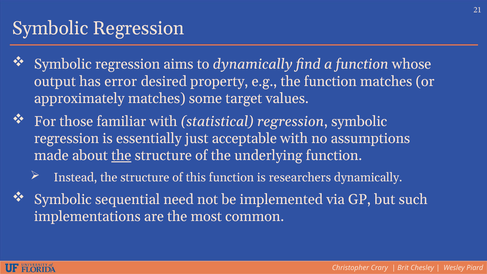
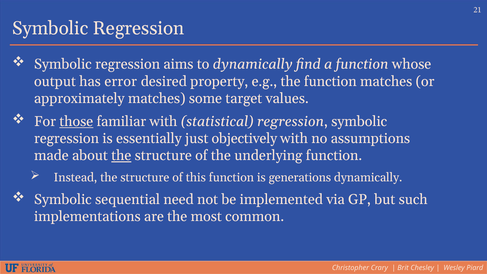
those underline: none -> present (76, 121)
acceptable: acceptable -> objectively (244, 139)
researchers: researchers -> generations (300, 177)
